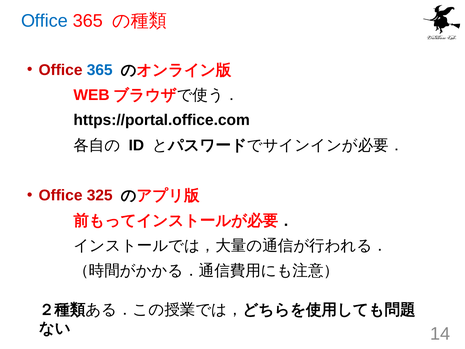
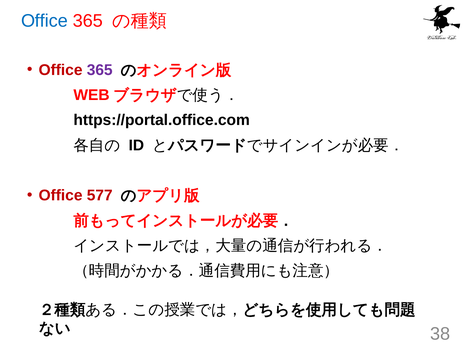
365 colour: blue -> purple (100, 70)
325: 325 -> 577 (100, 195)
14: 14 -> 38 (440, 334)
